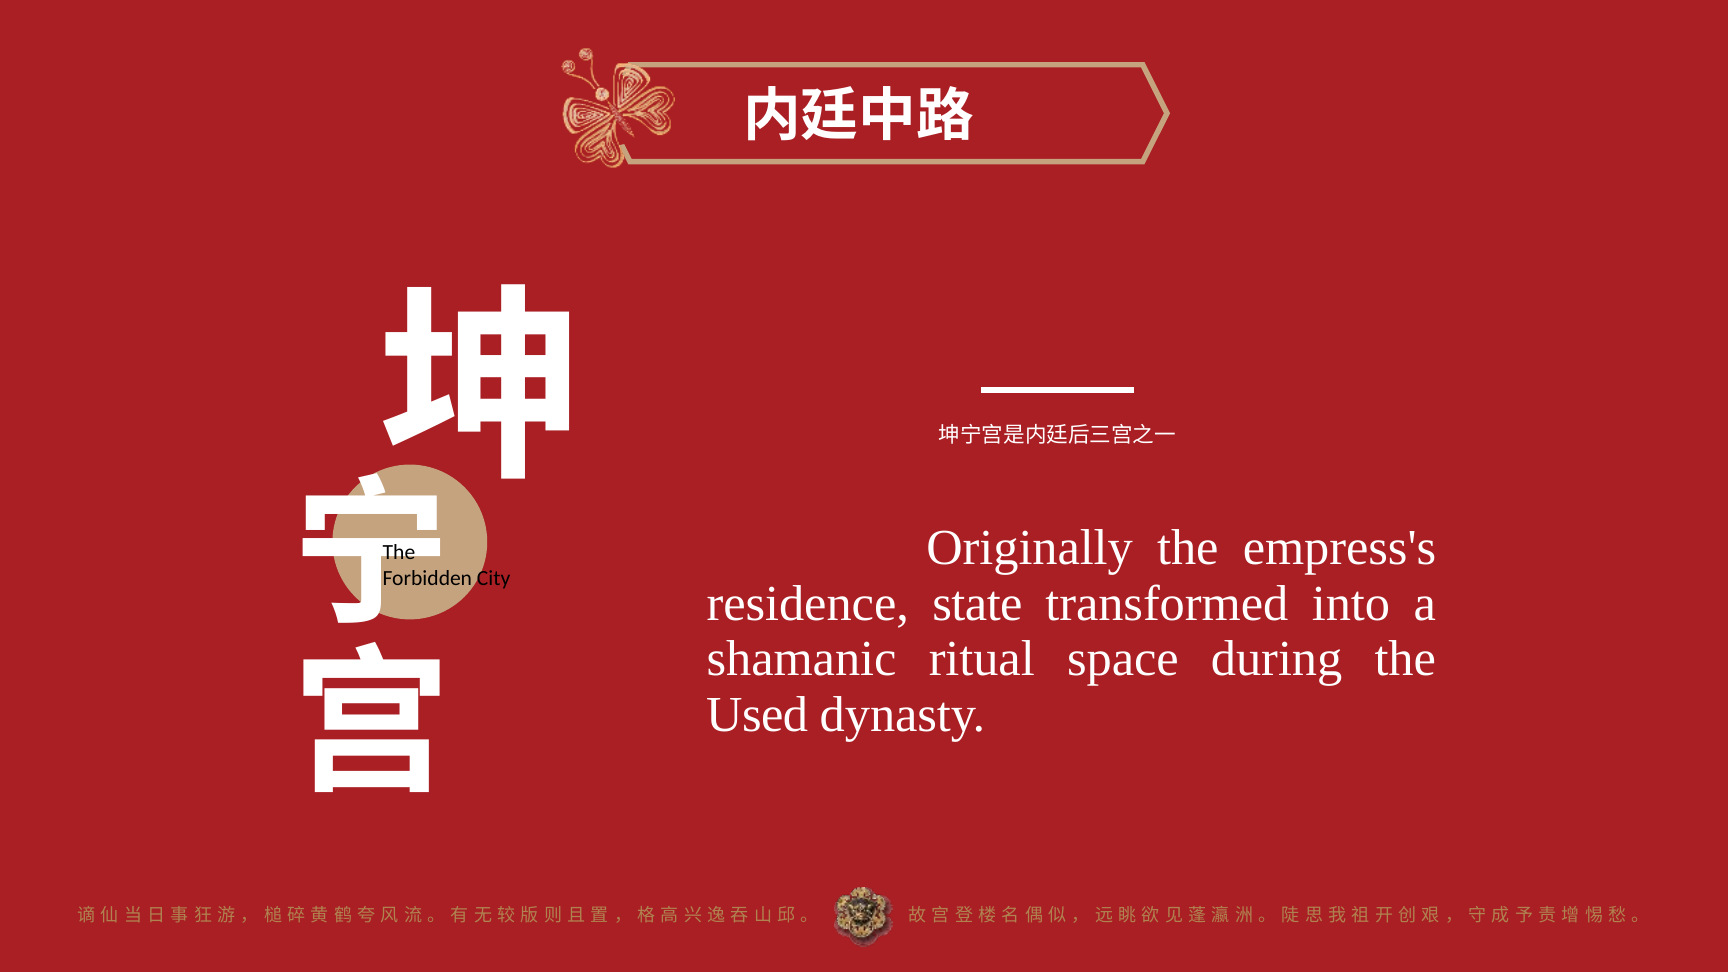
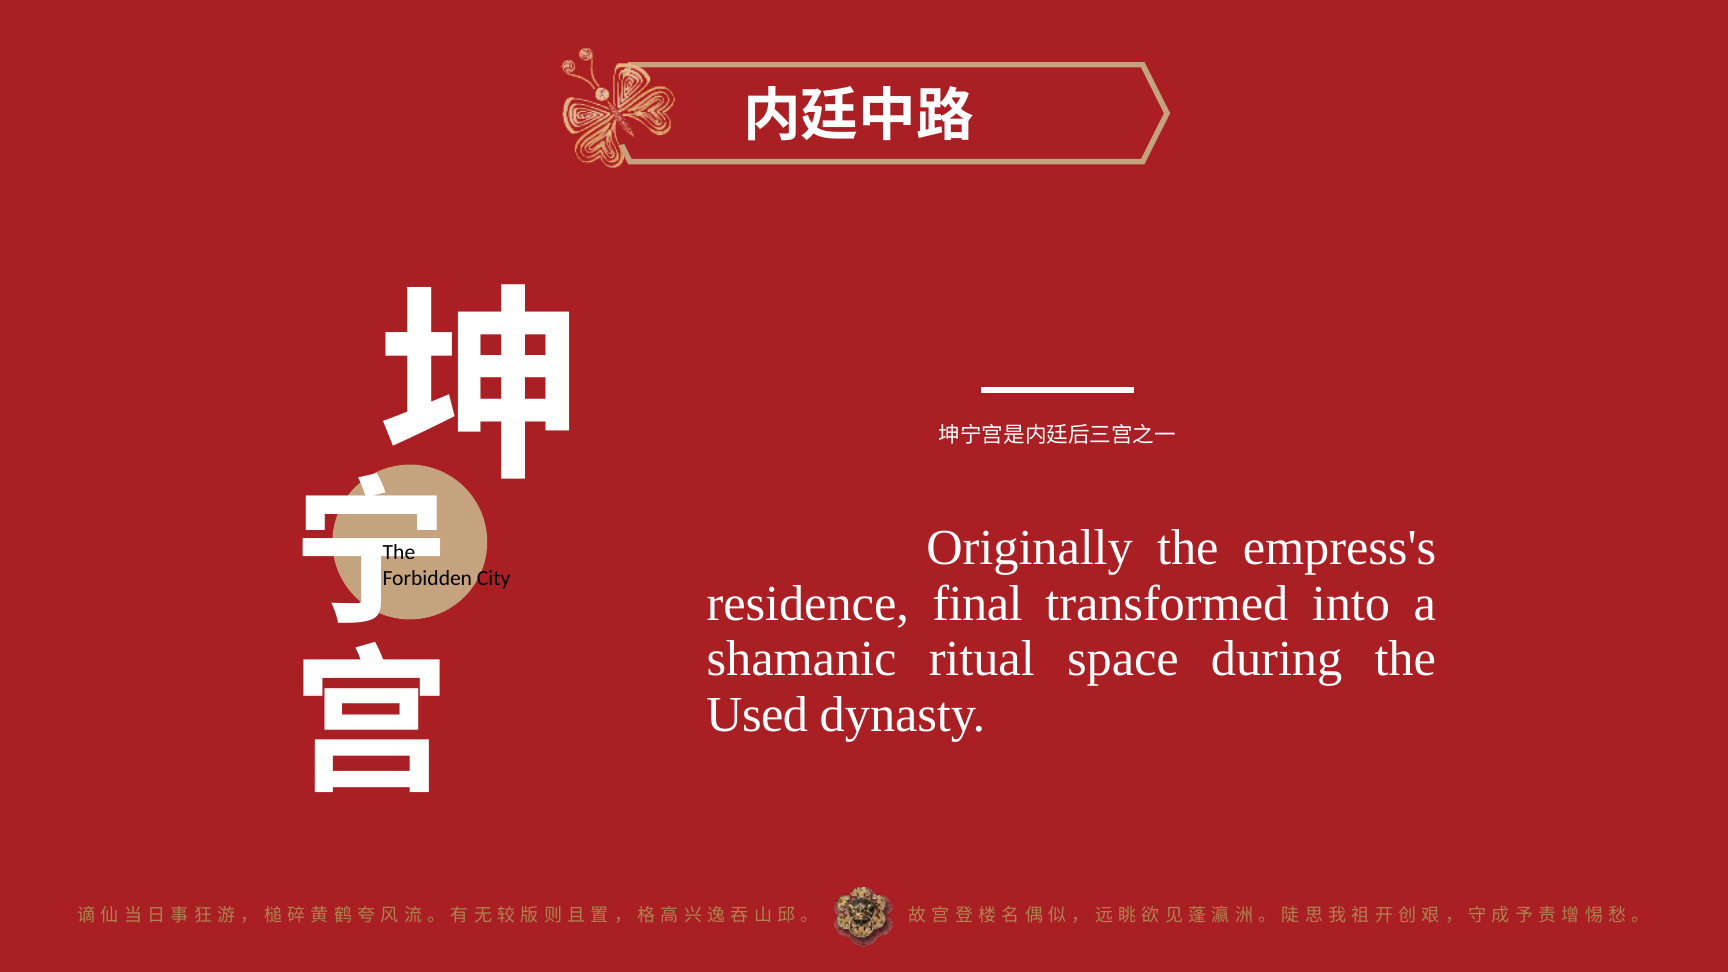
state: state -> final (977, 603)
